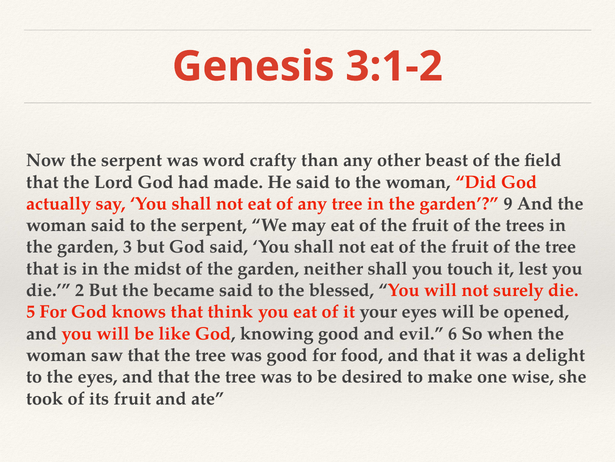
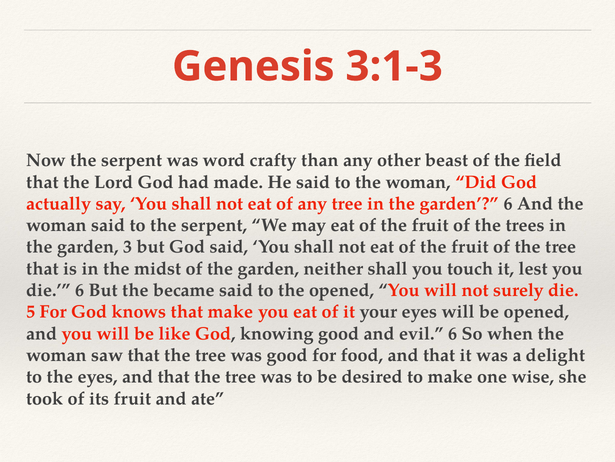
3:1-2: 3:1-2 -> 3:1-3 (394, 66)
garden 9: 9 -> 6 (508, 203)
die 2: 2 -> 6 (80, 290)
the blessed: blessed -> opened (342, 290)
that think: think -> make (231, 311)
